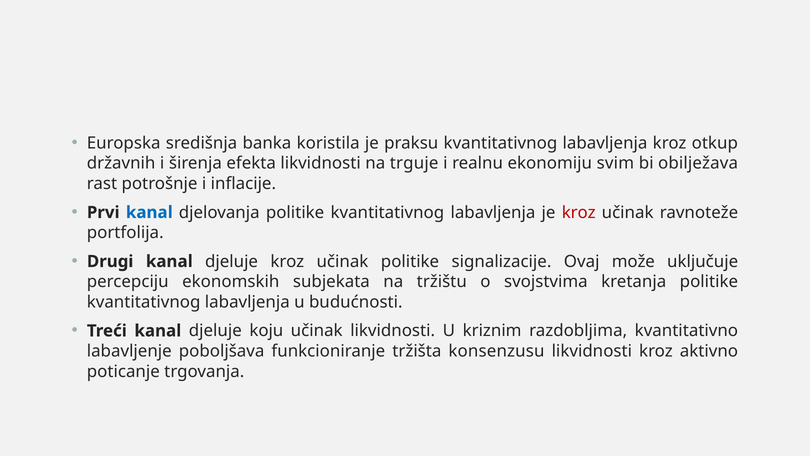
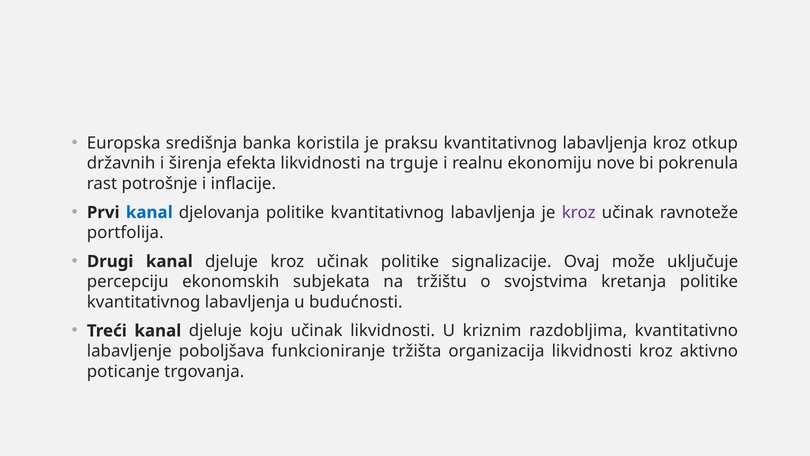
svim: svim -> nove (616, 163)
obilježava: obilježava -> pokrenula (698, 163)
kroz colour: red -> purple (579, 212)
konsenzusu: konsenzusu -> organizacija (497, 351)
